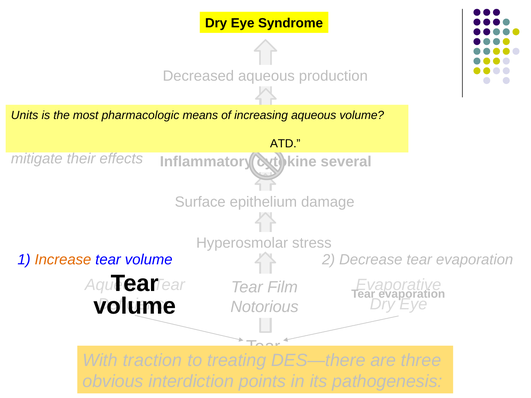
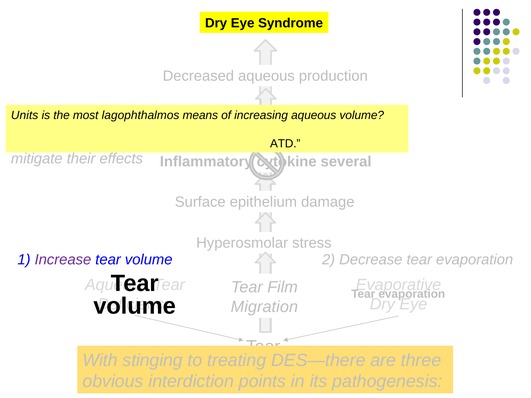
pharmacologic: pharmacologic -> lagophthalmos (141, 115)
Increase colour: orange -> purple (63, 260)
Notorious: Notorious -> Migration (264, 307)
traction: traction -> stinging (153, 360)
